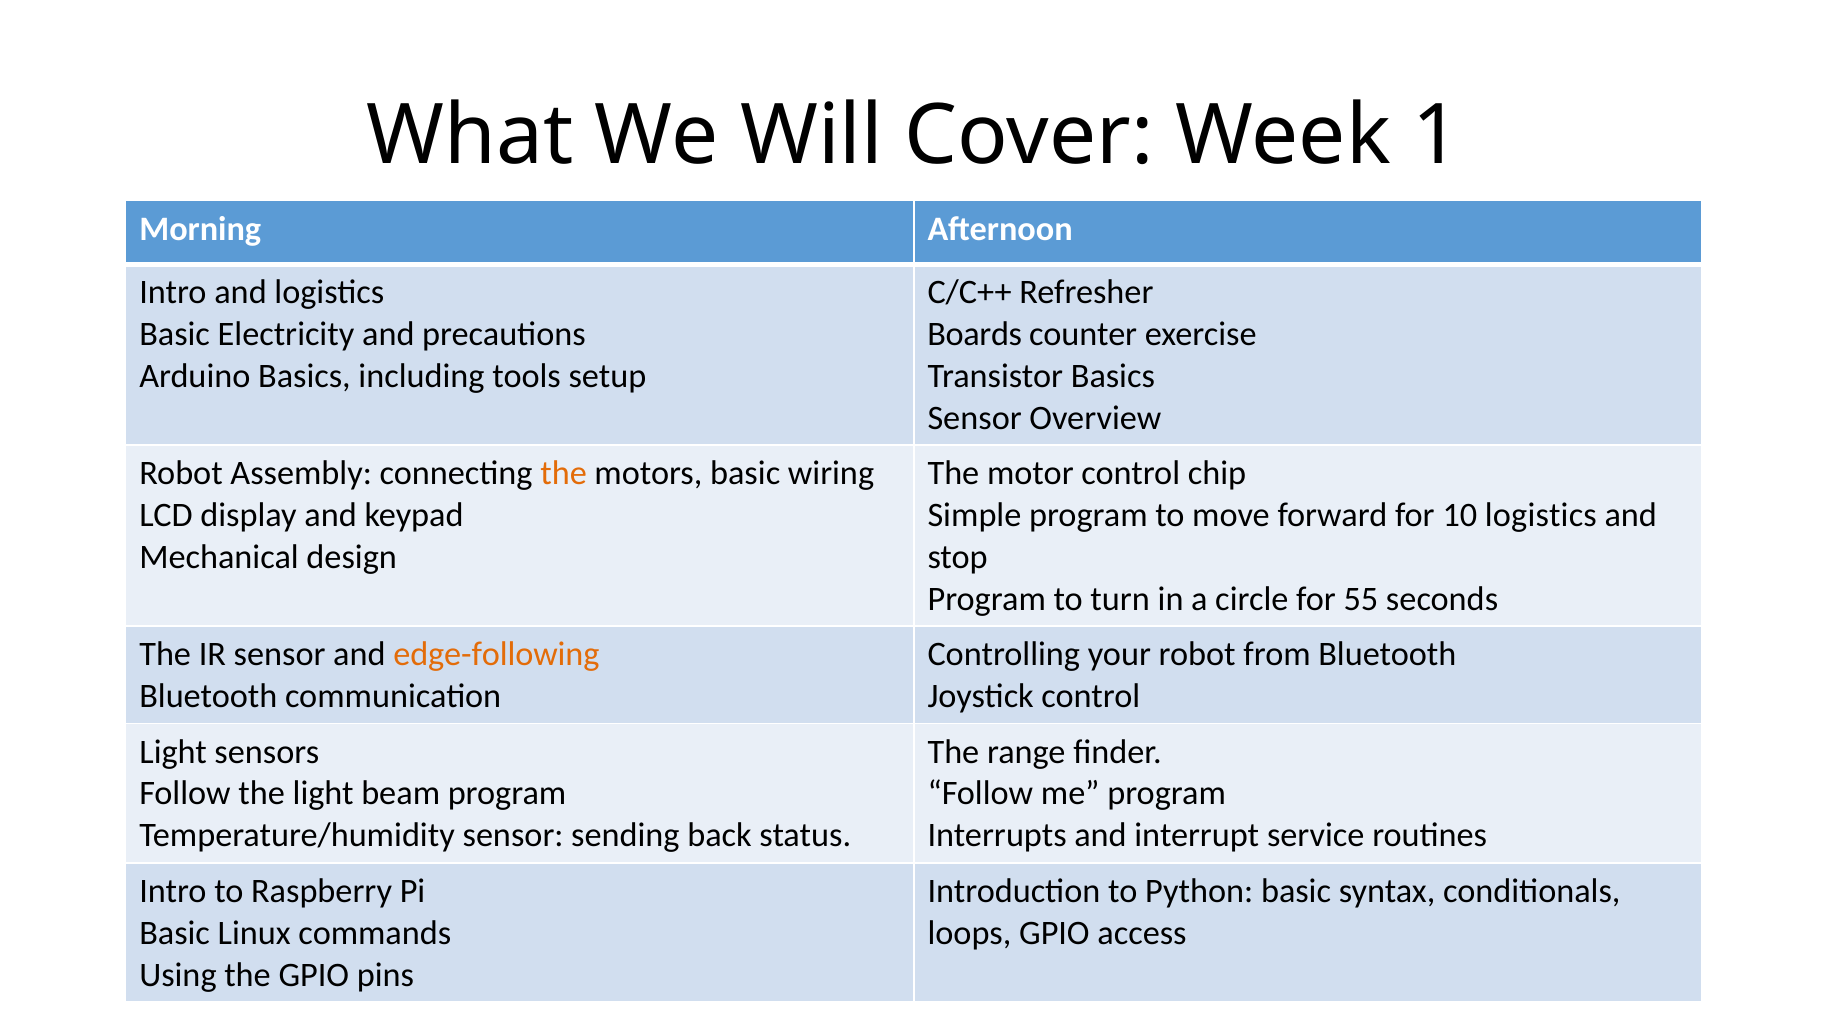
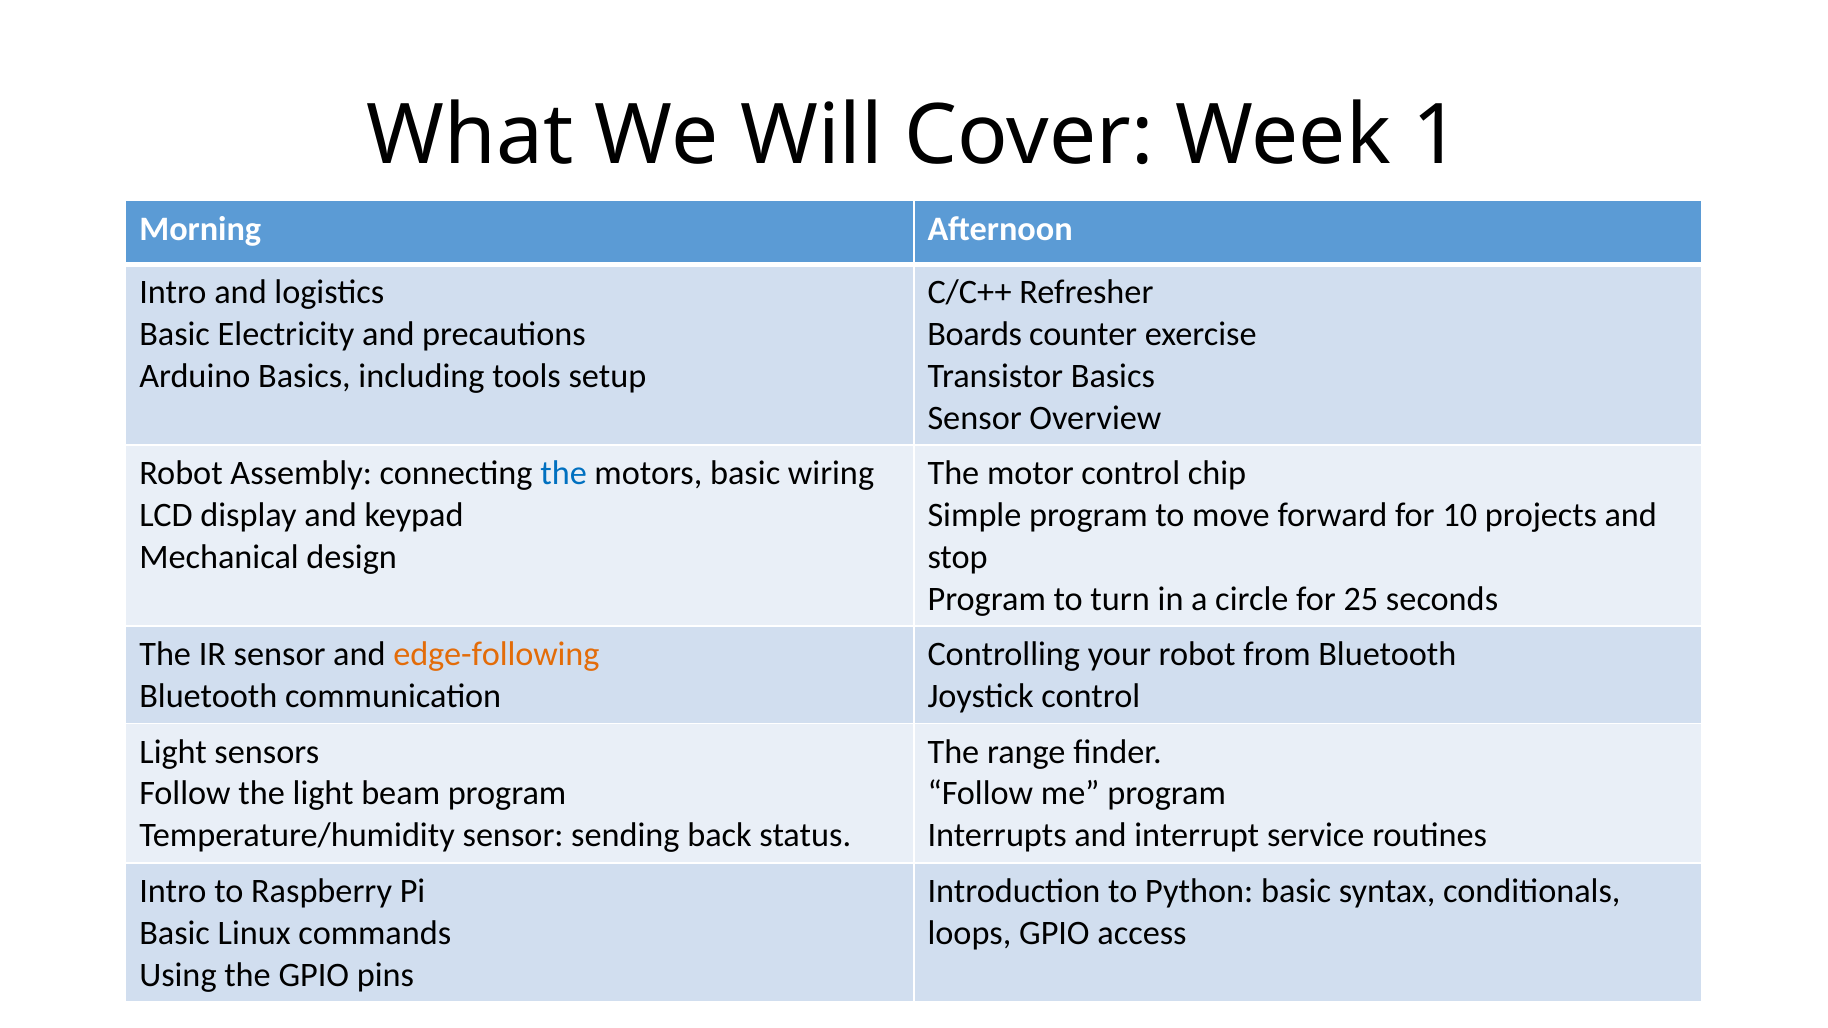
the colour: orange -> blue (564, 474)
10 logistics: logistics -> projects (1541, 515)
55: 55 -> 25 (1361, 599)
